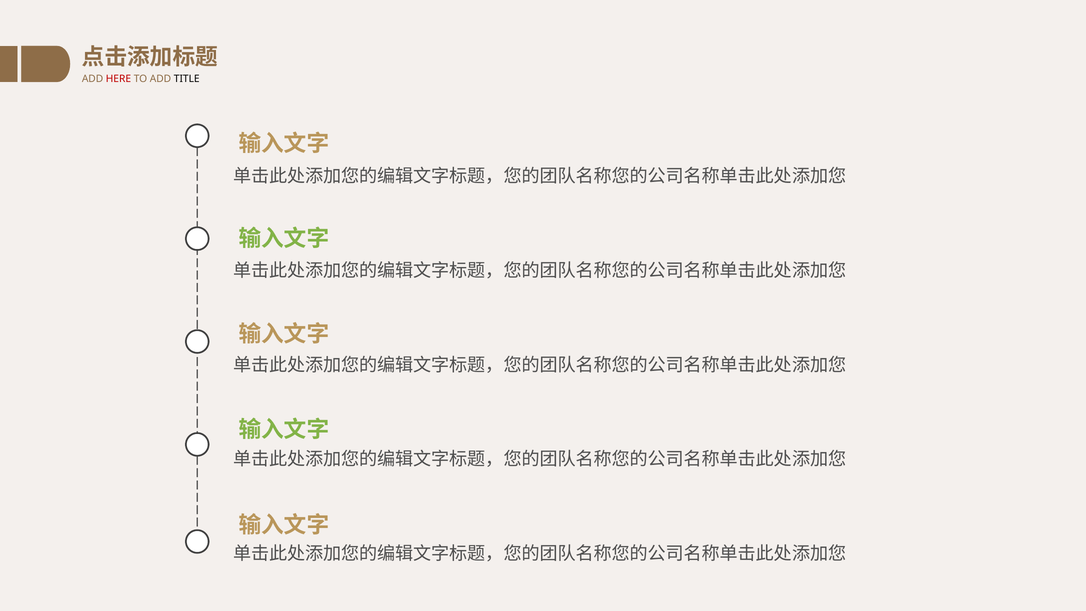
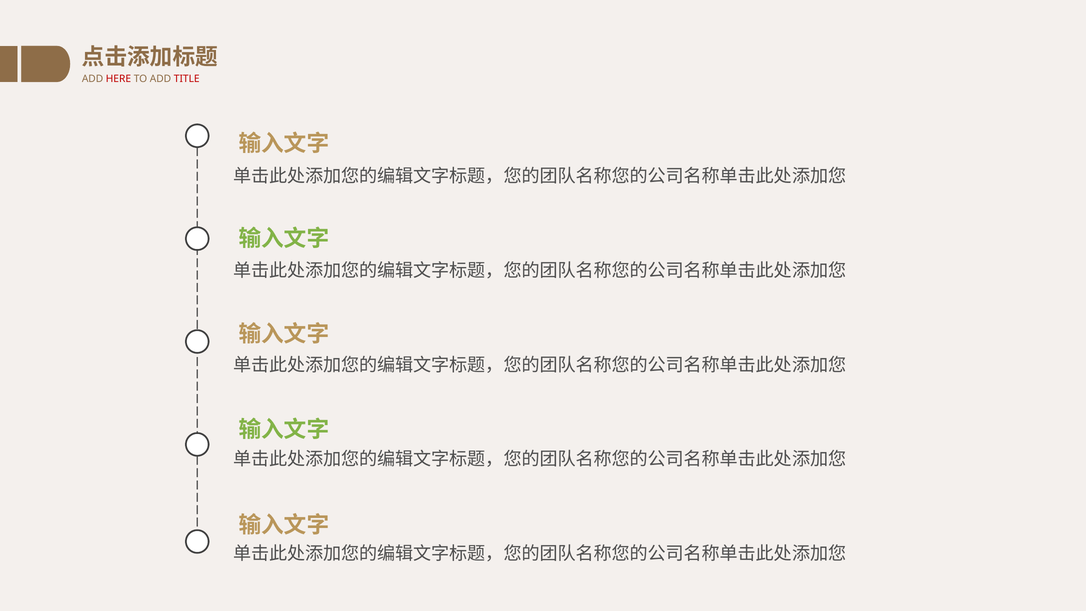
TITLE colour: black -> red (187, 79)
